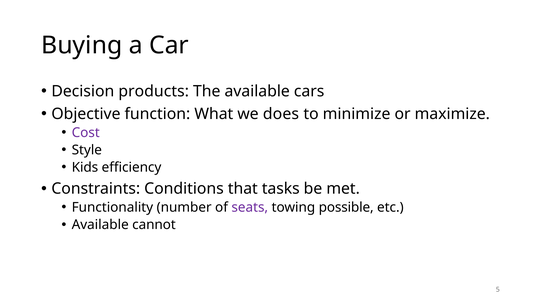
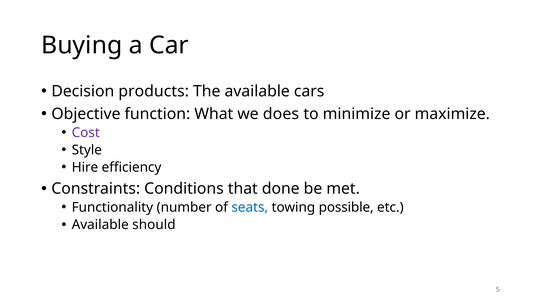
Kids: Kids -> Hire (85, 168)
tasks: tasks -> done (281, 189)
seats colour: purple -> blue (250, 208)
cannot: cannot -> should (154, 225)
